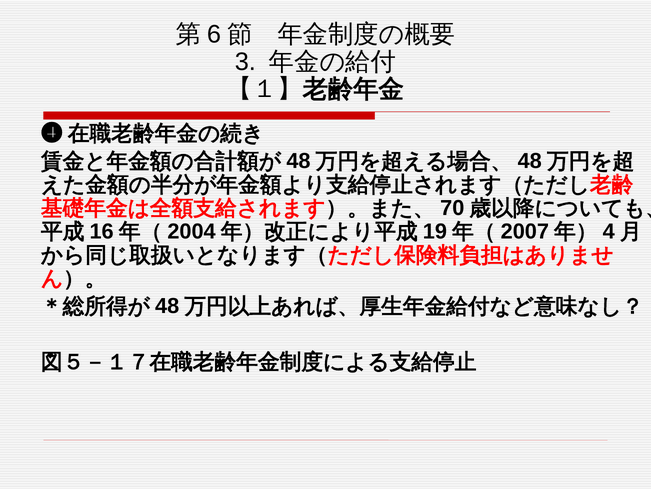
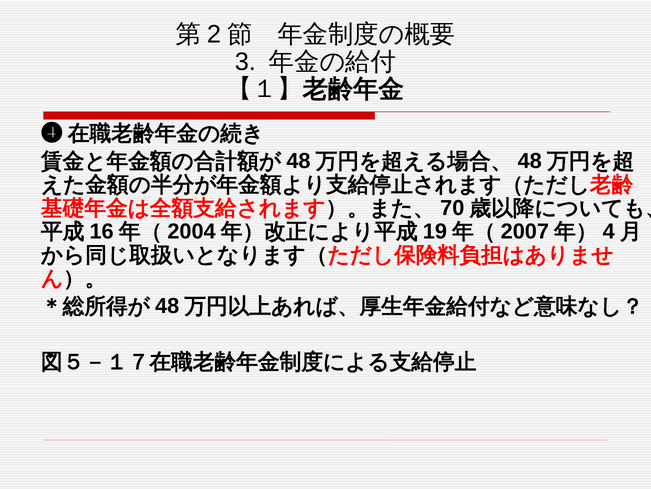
6: 6 -> 2 (214, 34)
